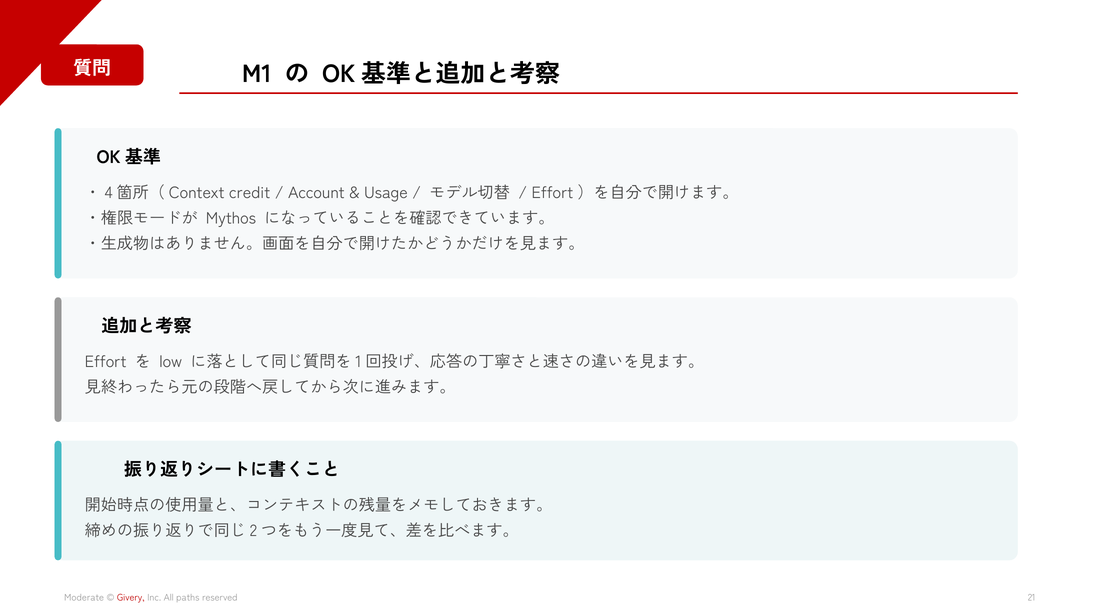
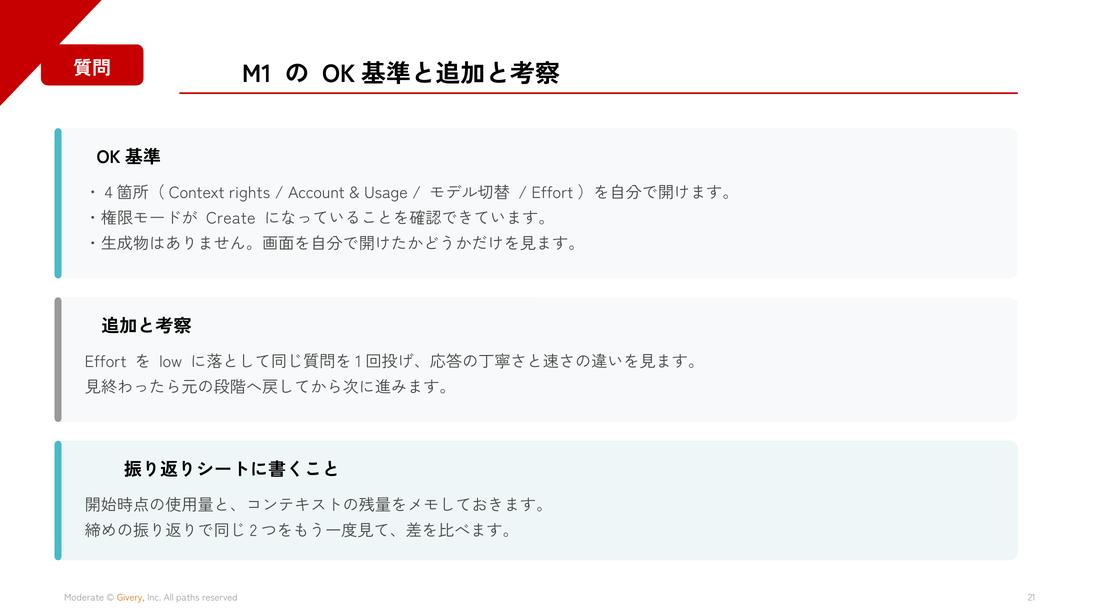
credit: credit -> rights (250, 193)
Mythos: Mythos -> Create (231, 218)
Givery colour: red -> orange (131, 598)
